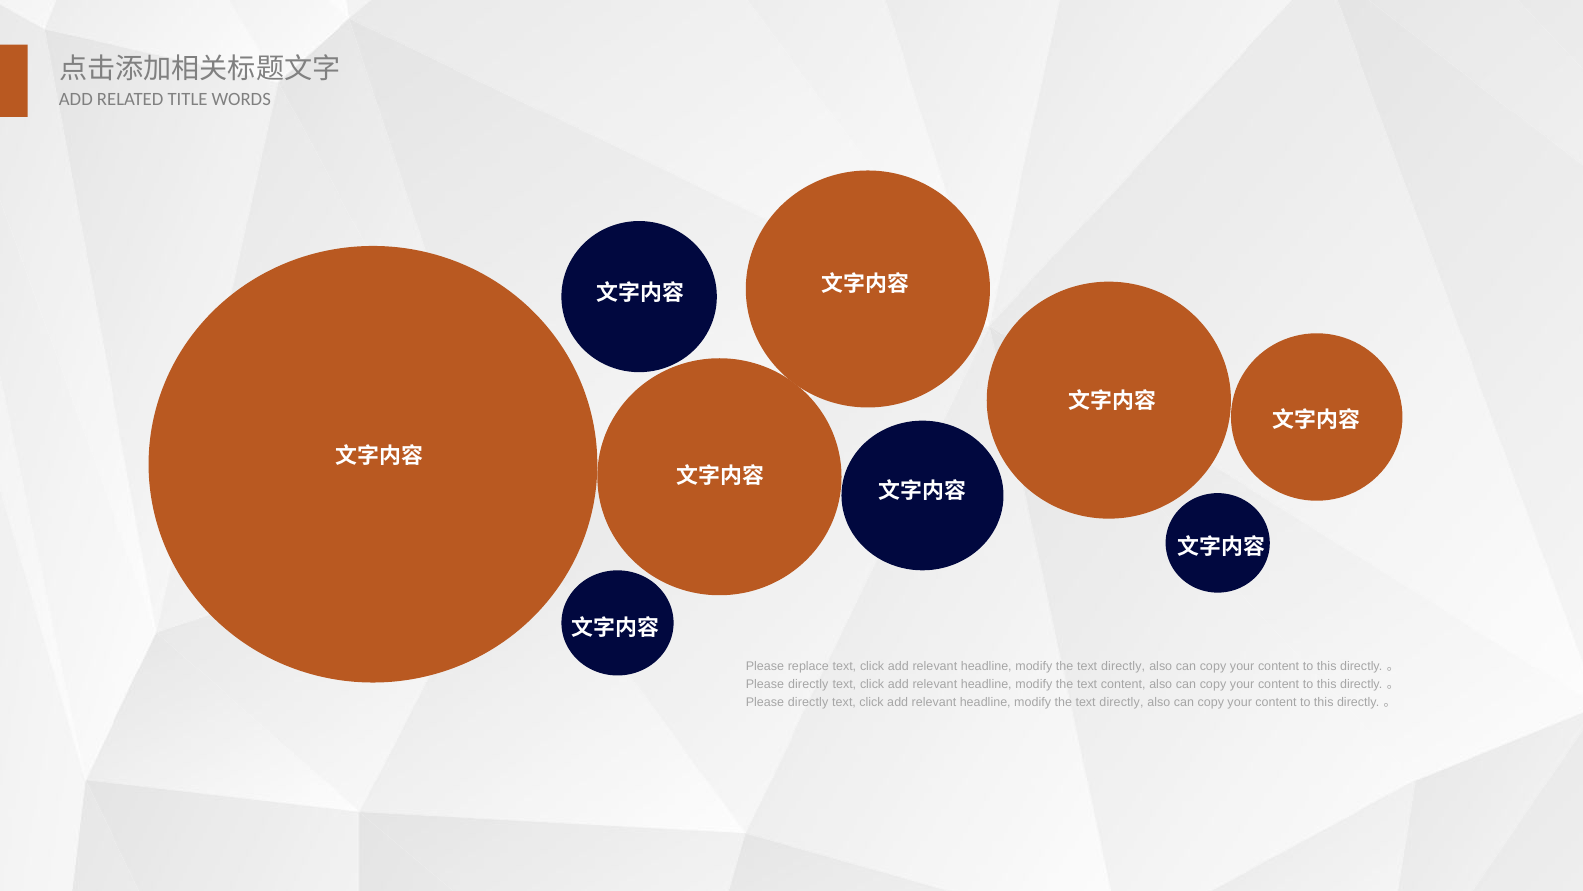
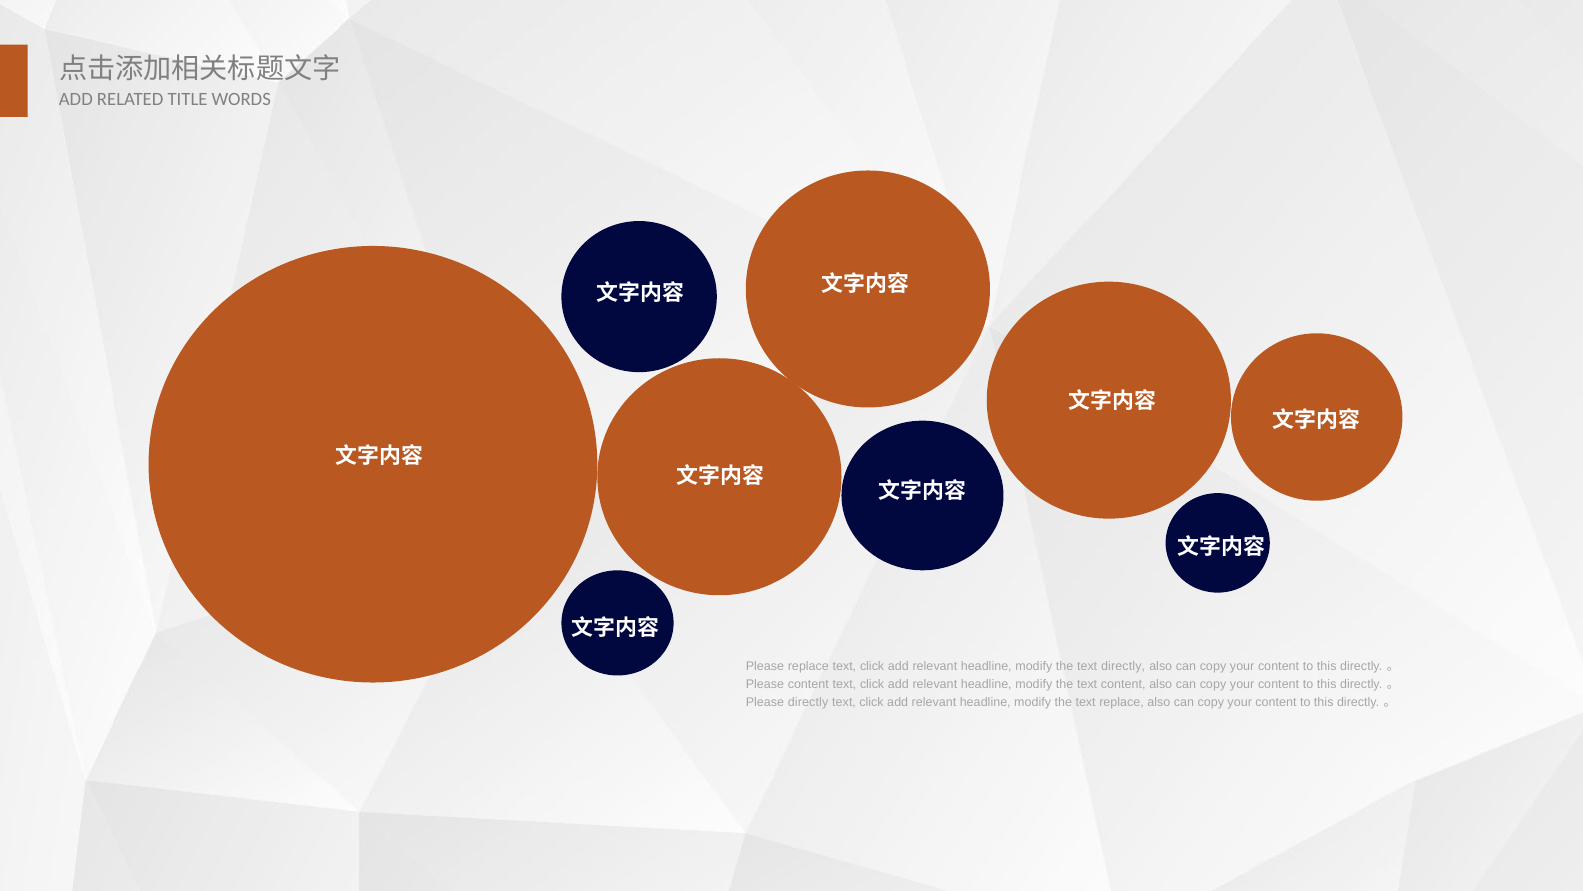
directly: directly -> content (808, 684)
directly: directly -> replace (1122, 702)
